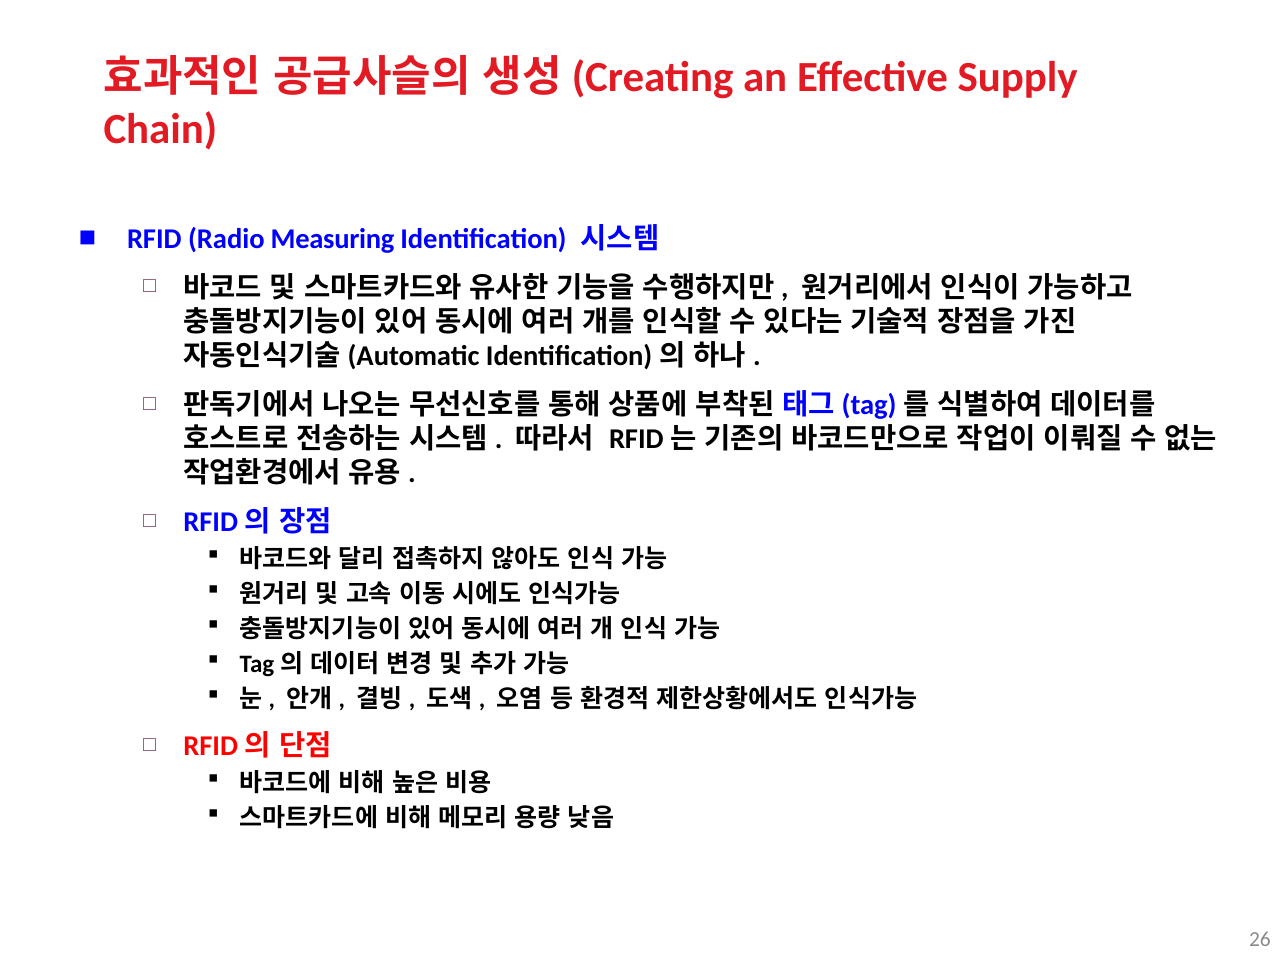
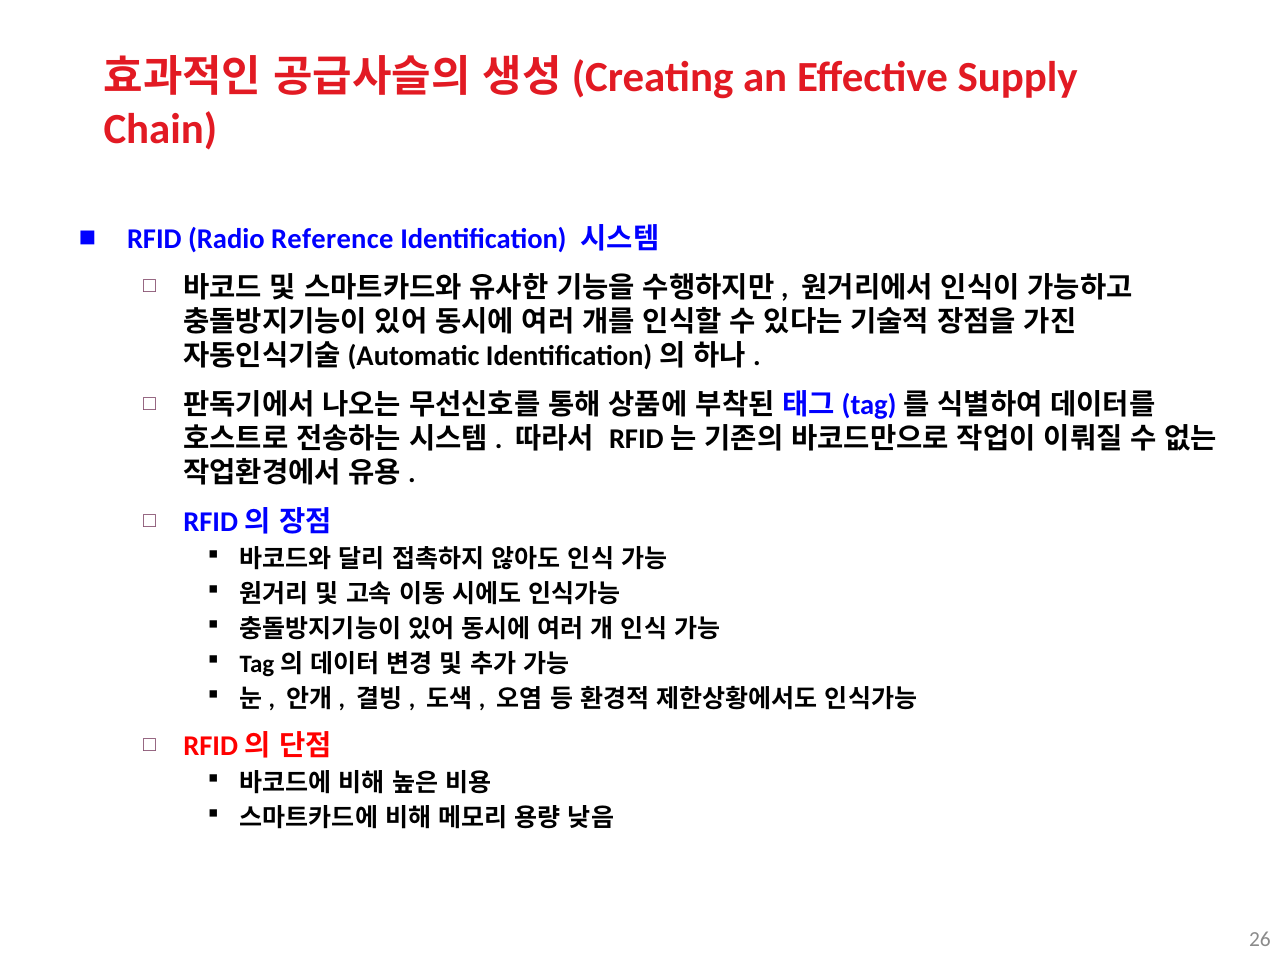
Measuring: Measuring -> Reference (332, 239)
